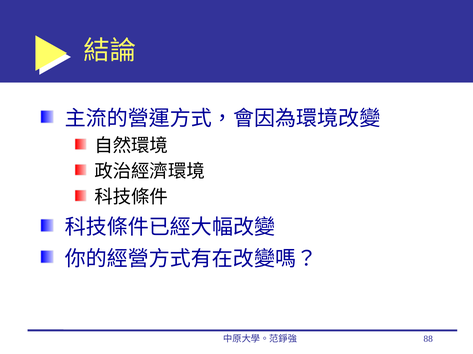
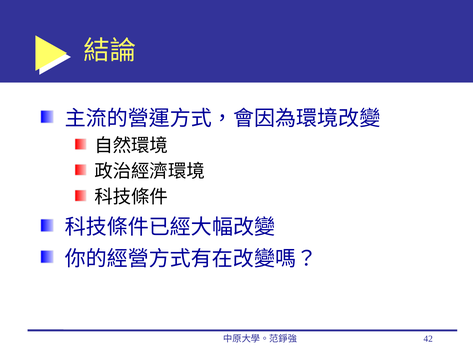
88: 88 -> 42 (428, 340)
